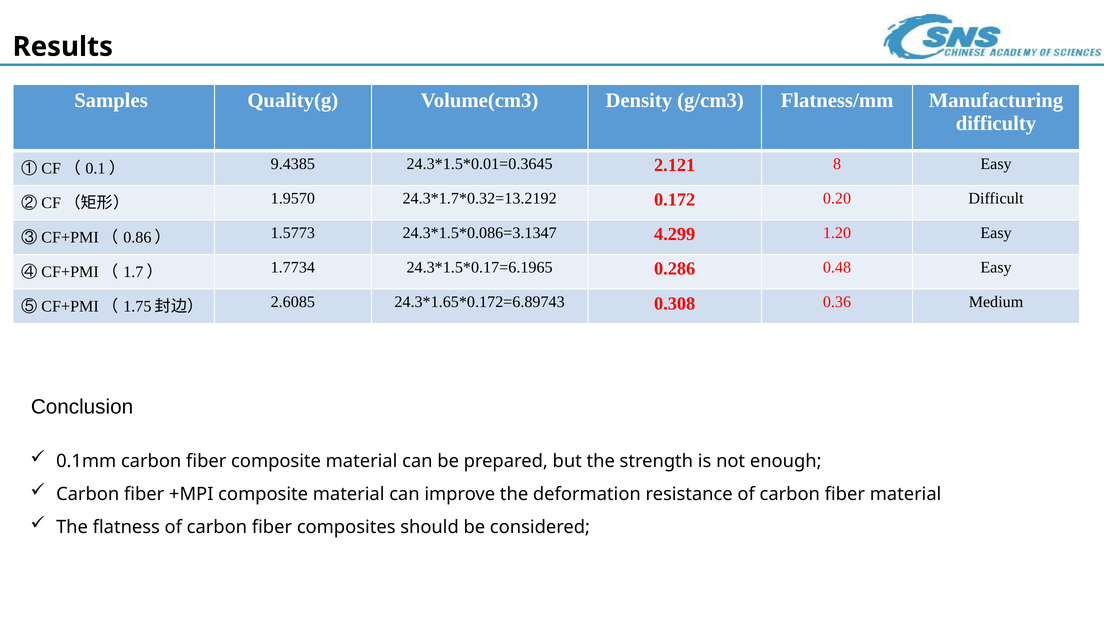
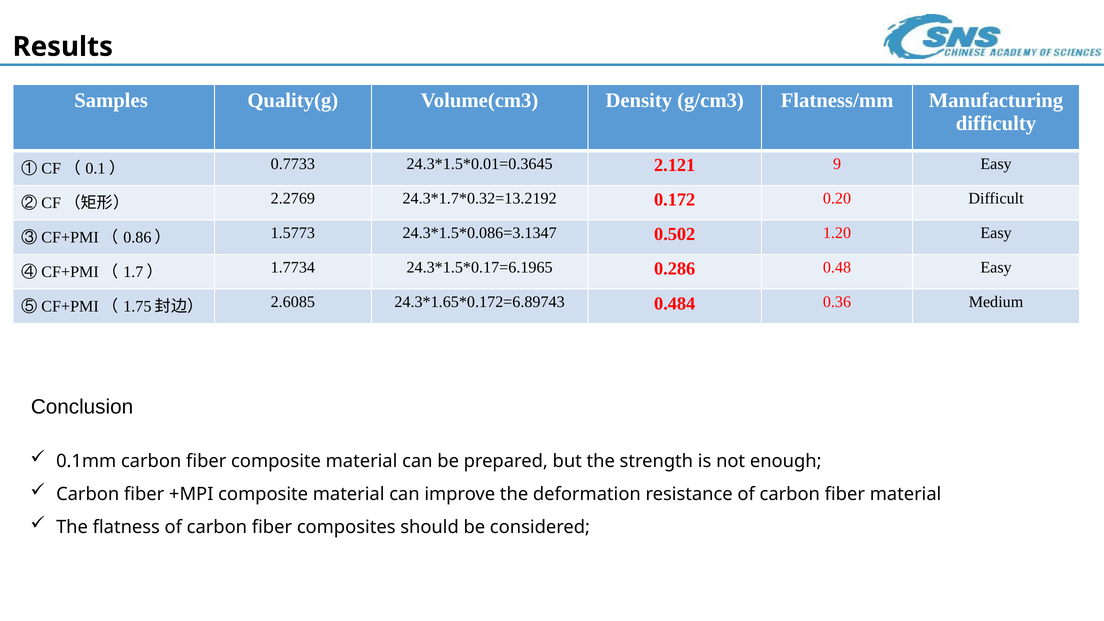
9.4385: 9.4385 -> 0.7733 (293, 164)
8: 8 -> 9 (837, 164)
1.9570: 1.9570 -> 2.2769 (293, 198)
4.299: 4.299 -> 0.502 (675, 234)
0.308: 0.308 -> 0.484 (675, 303)
